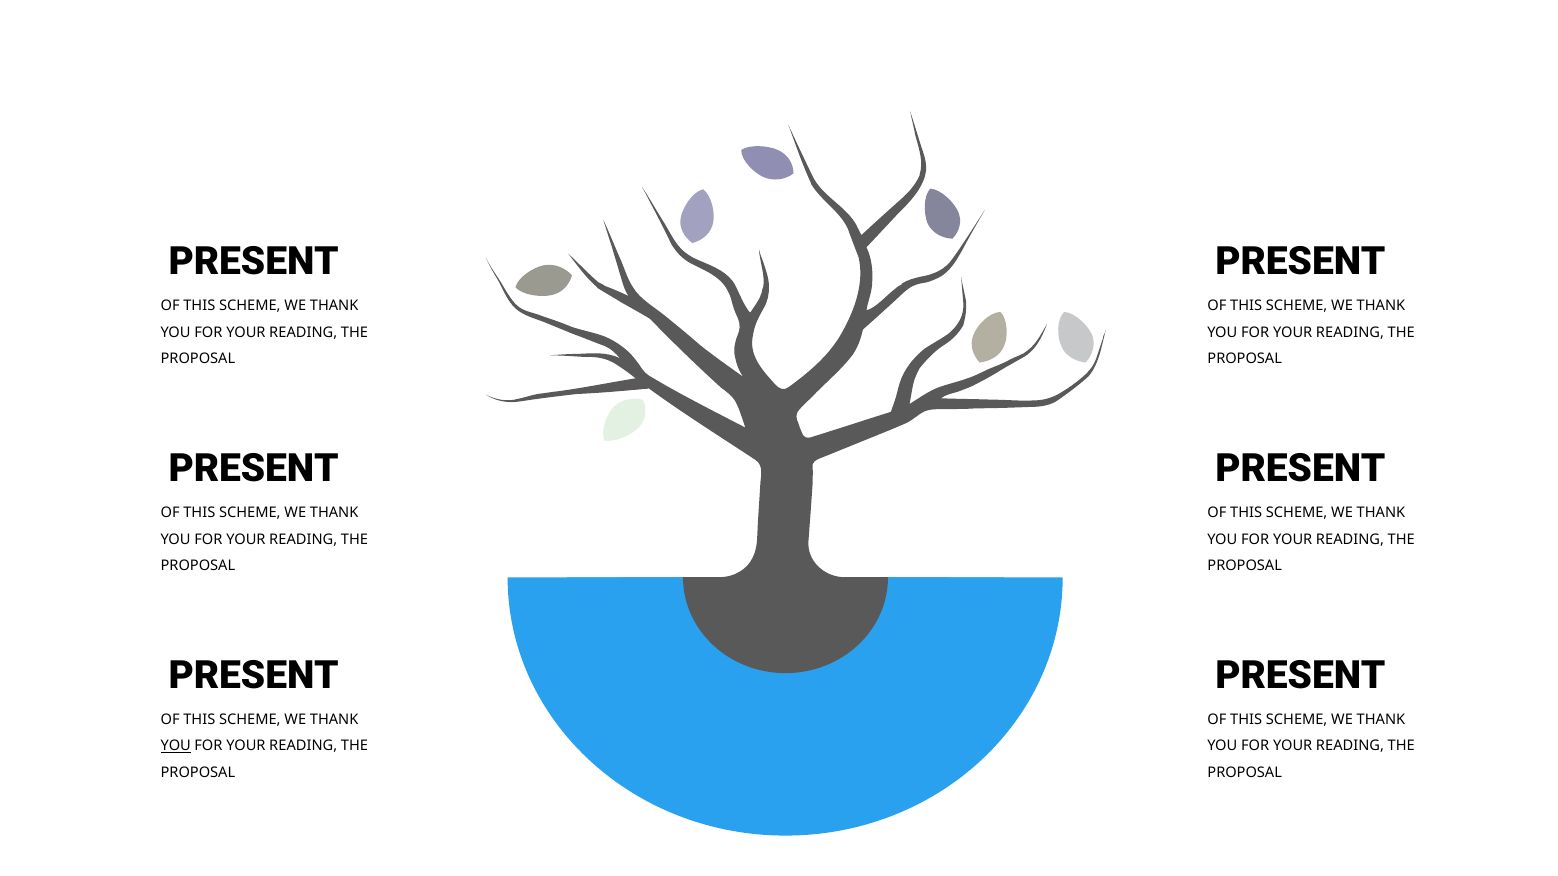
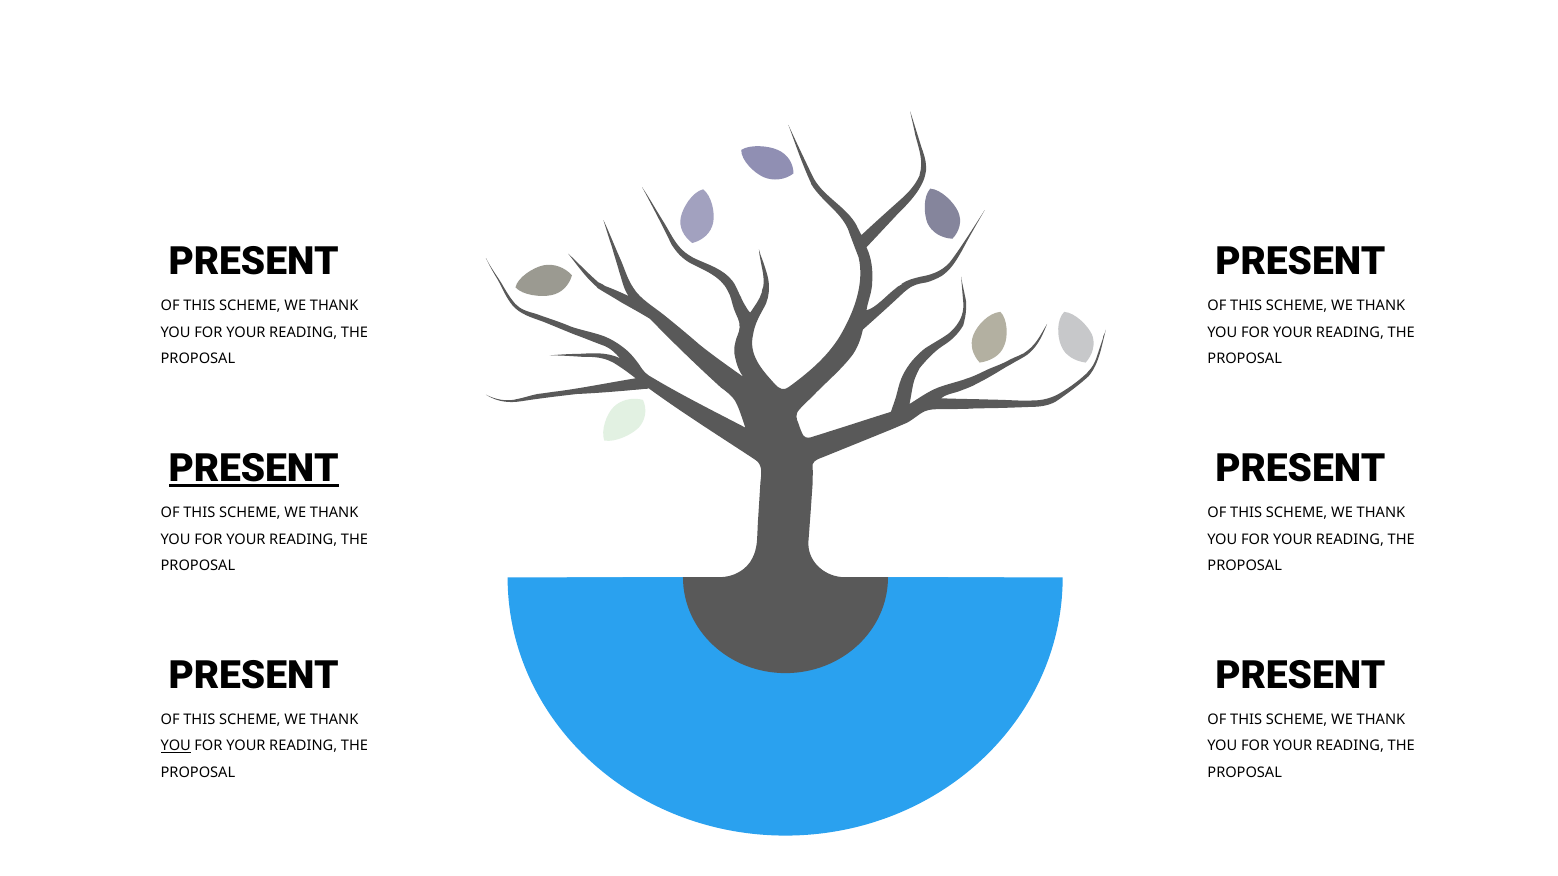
PRESENT underline: none -> present (254, 469)
